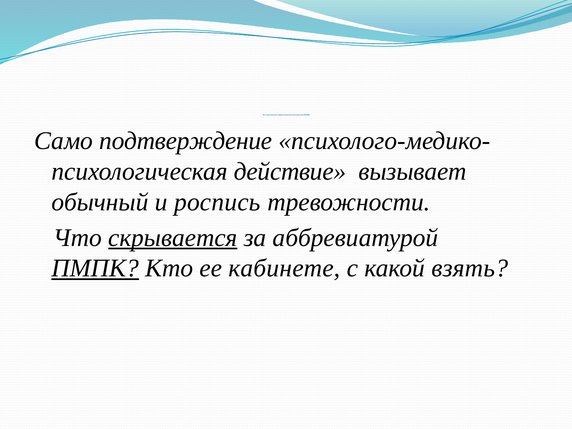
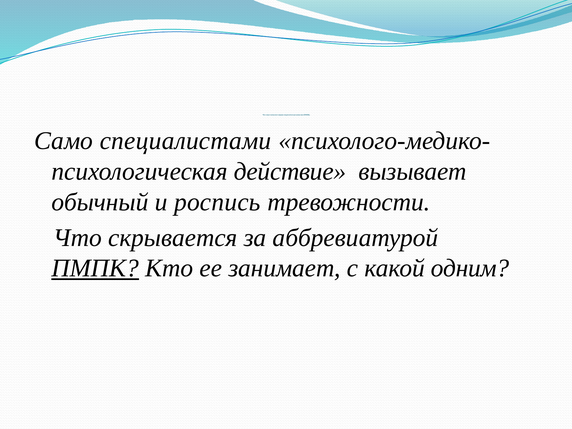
подтверждение: подтверждение -> специалистами (186, 141)
скрывается underline: present -> none (173, 238)
кабинете: кабинете -> занимает (285, 268)
взять: взять -> одним (470, 268)
